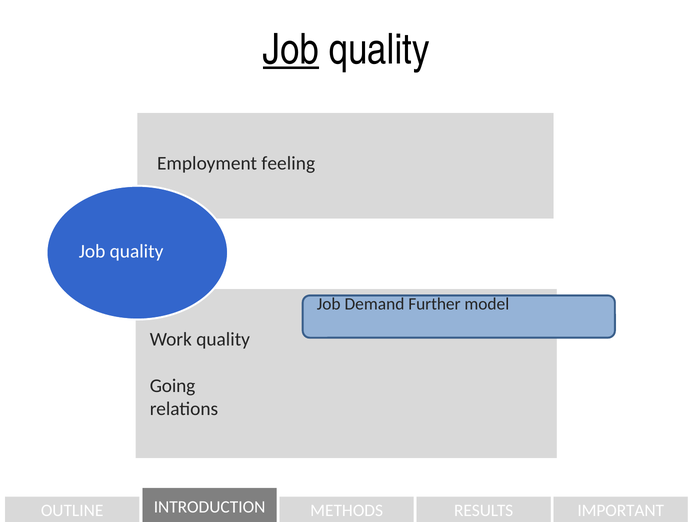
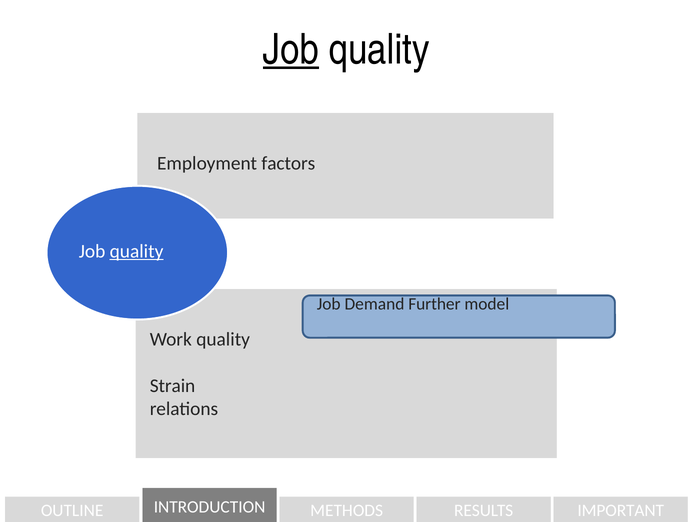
feeling: feeling -> factors (288, 163)
quality underline: none -> present (137, 251)
Going: Going -> Strain (173, 386)
